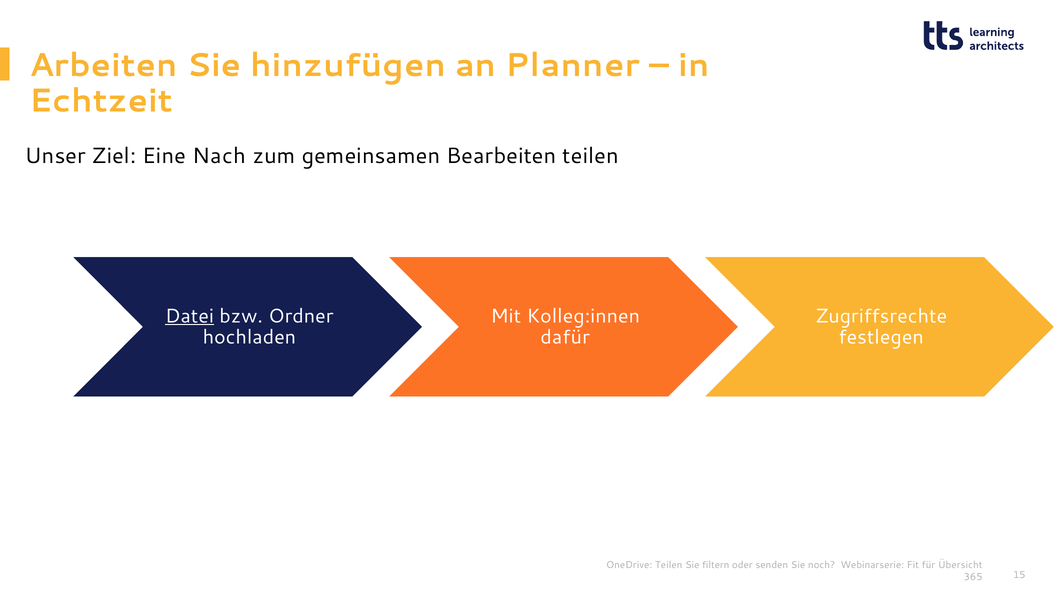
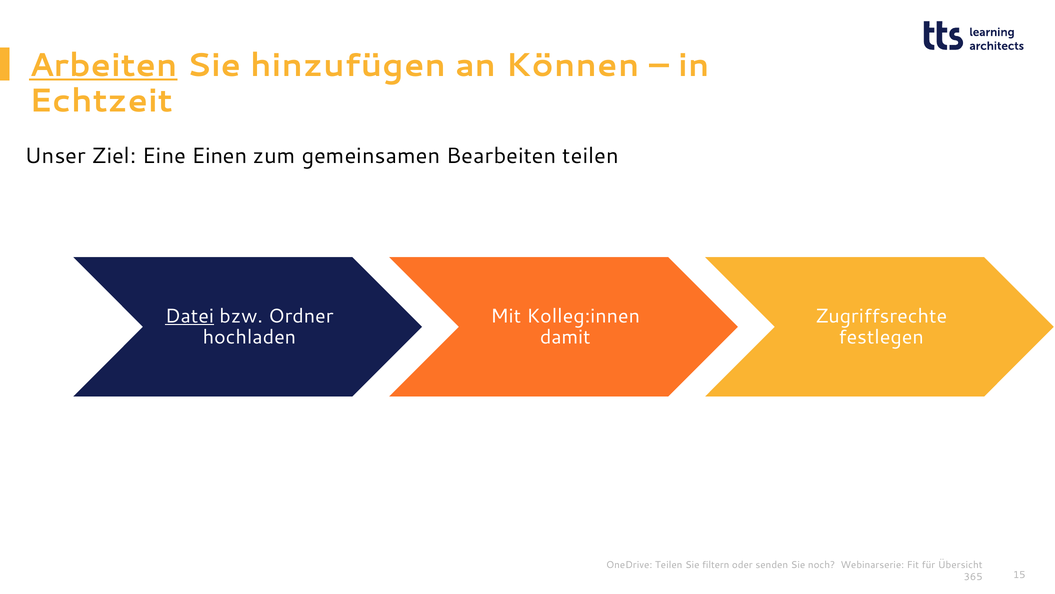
Arbeiten underline: none -> present (103, 65)
Planner: Planner -> Können (573, 65)
Nach: Nach -> Einen (219, 156)
dafür: dafür -> damit (565, 337)
